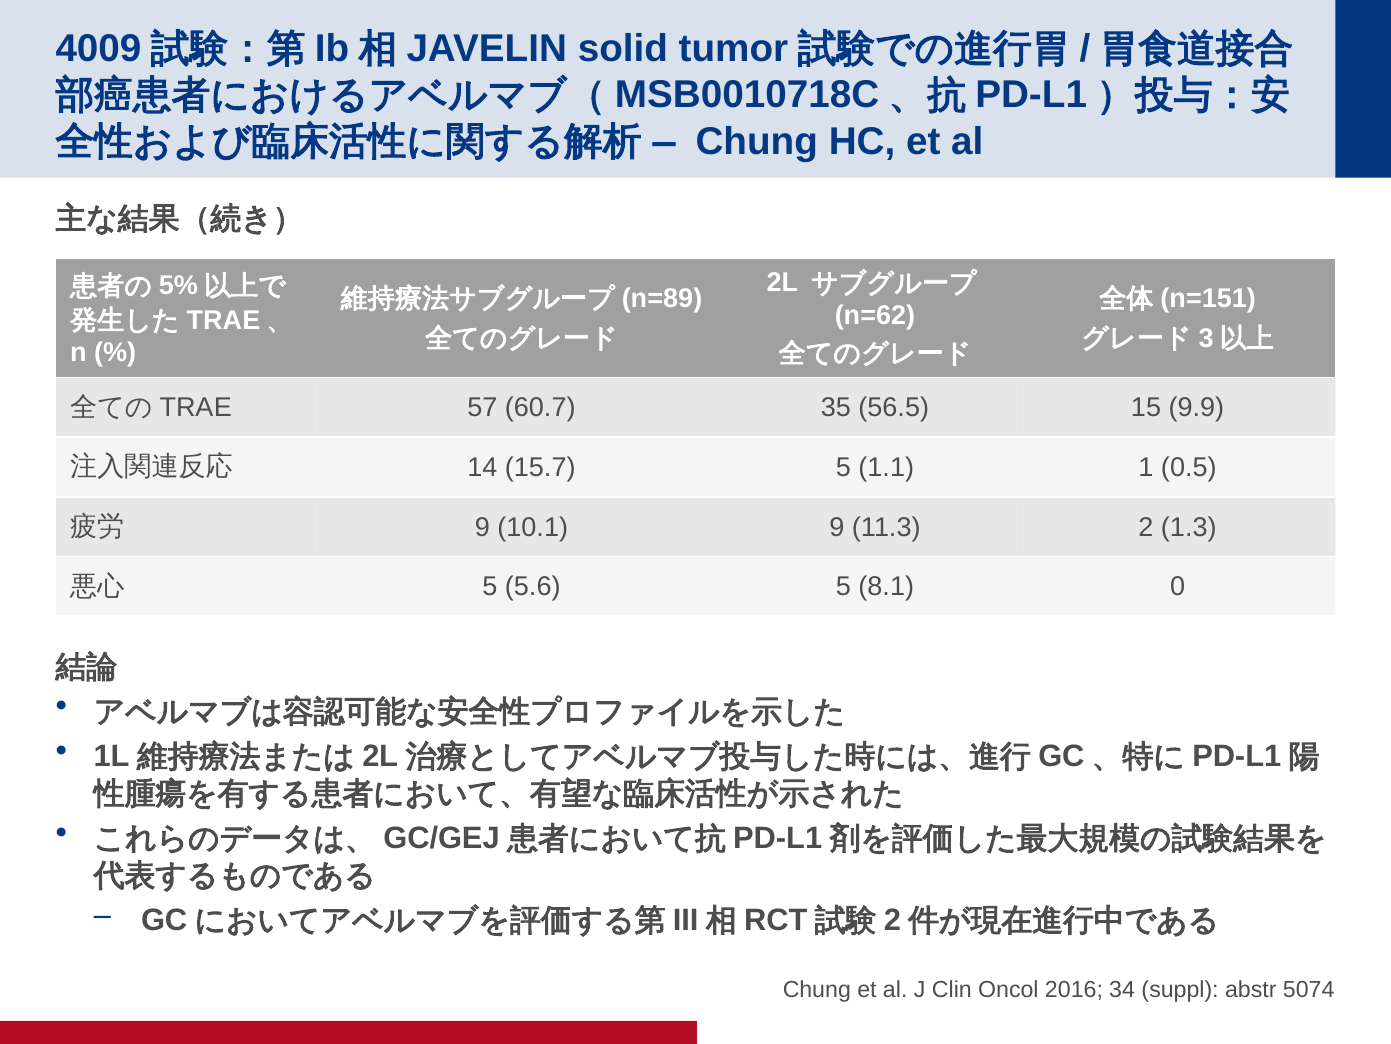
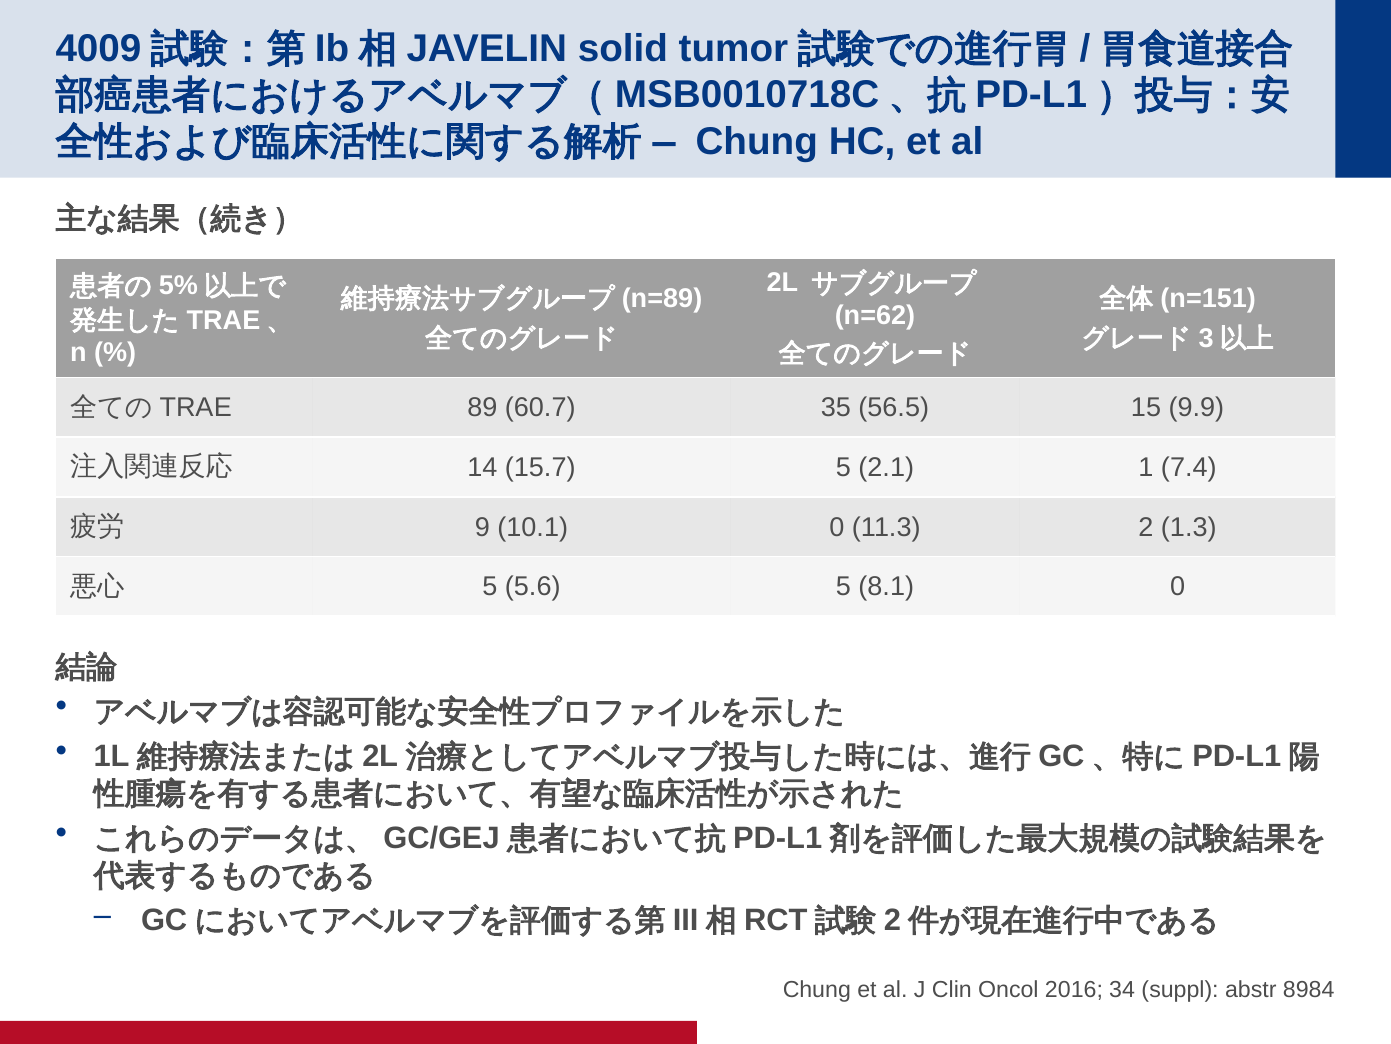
57: 57 -> 89 (482, 407)
1.1: 1.1 -> 2.1 (886, 467)
0.5: 0.5 -> 7.4 (1189, 467)
10.1 9: 9 -> 0 (837, 527)
5074: 5074 -> 8984 (1309, 989)
